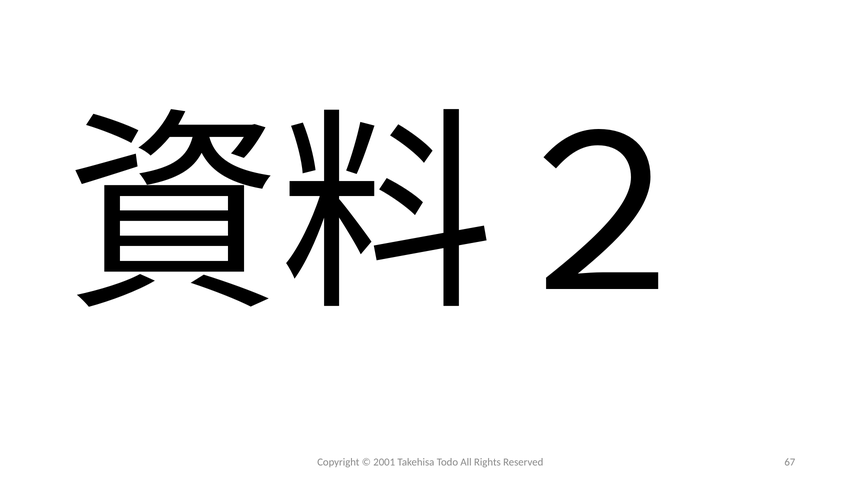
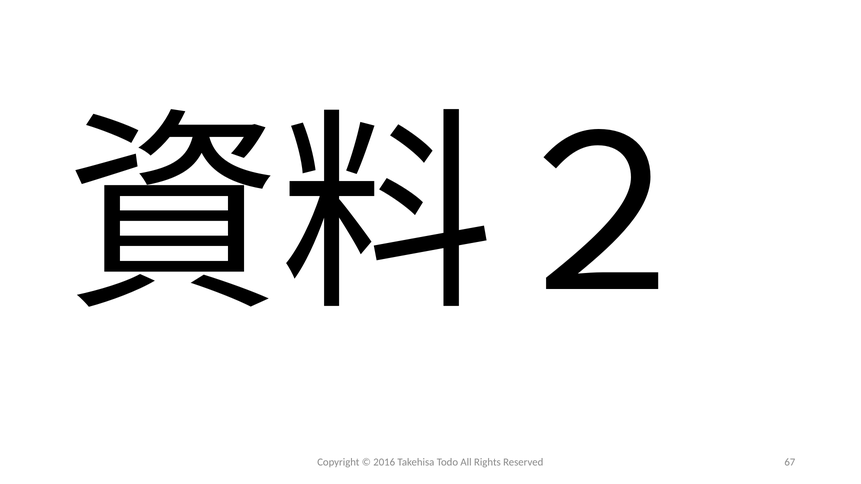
2001: 2001 -> 2016 (384, 463)
